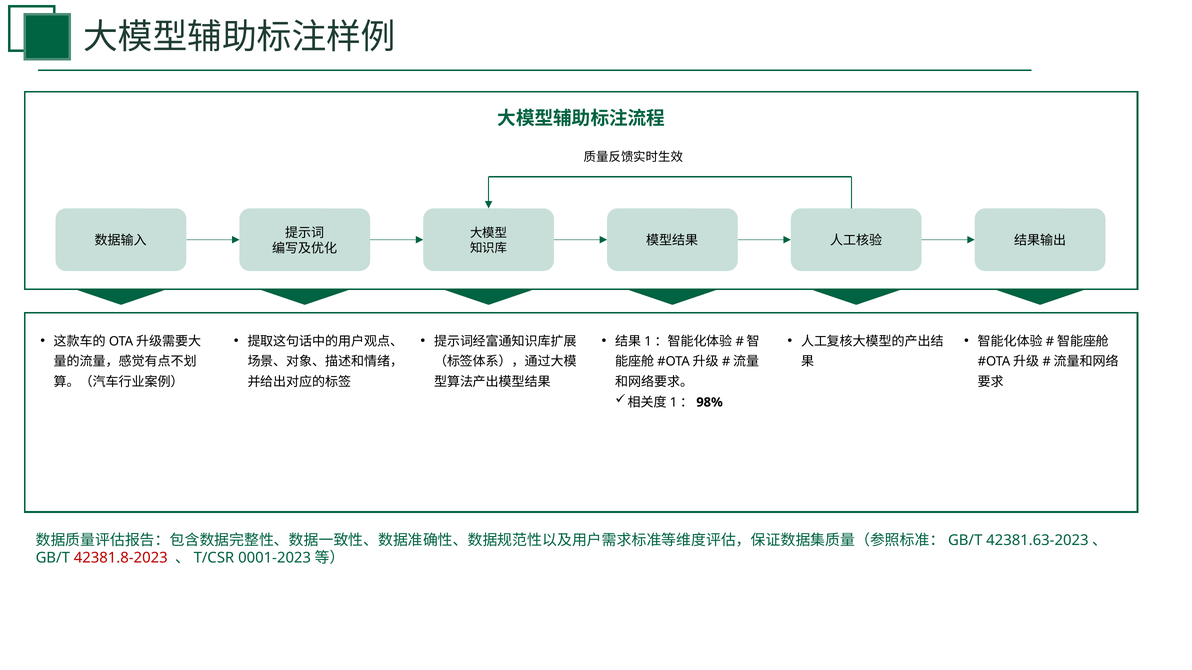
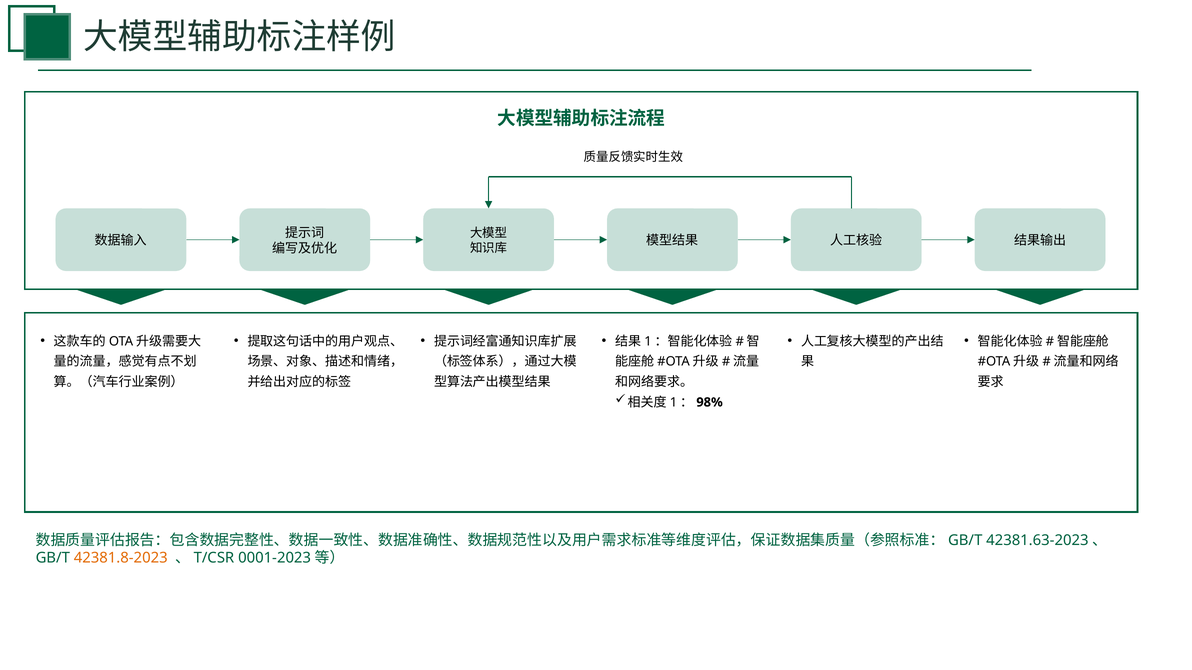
42381.8-2023 colour: red -> orange (121, 558)
